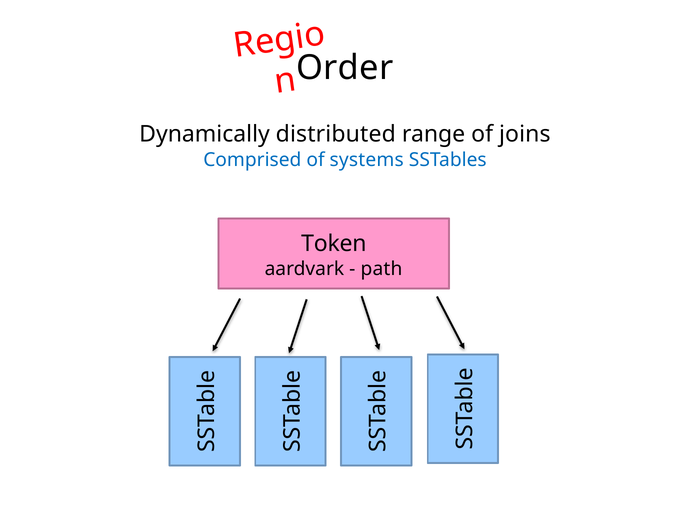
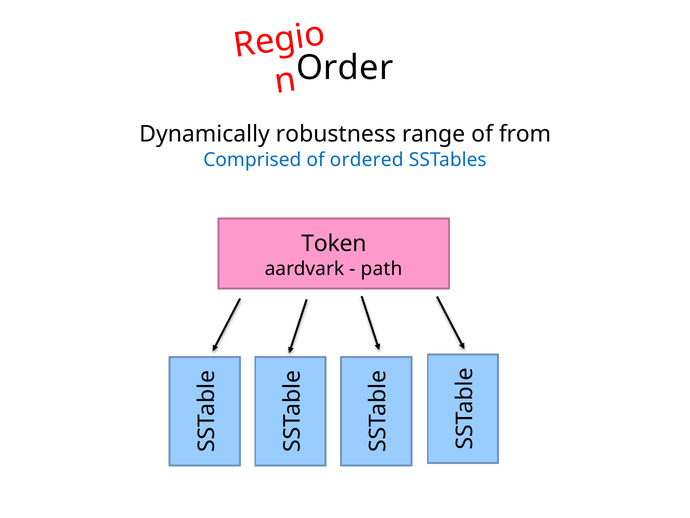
distributed: distributed -> robustness (336, 134)
joins: joins -> from (525, 134)
systems: systems -> ordered (367, 160)
